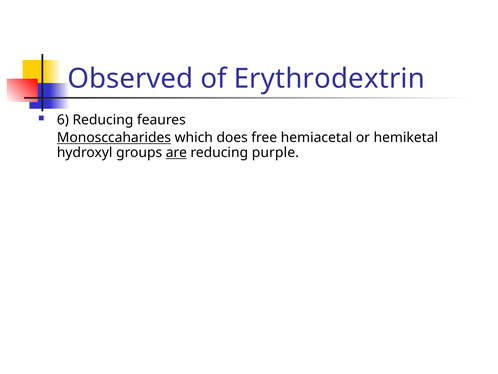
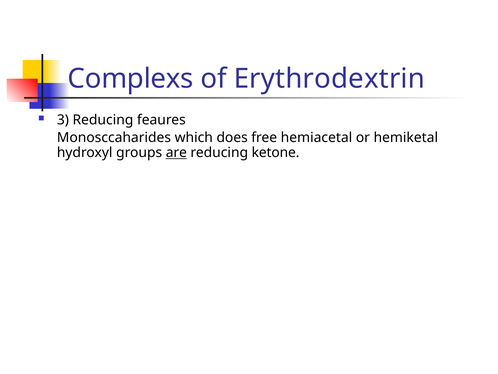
Observed: Observed -> Complexs (131, 79)
6: 6 -> 3 (63, 120)
Monosccaharides underline: present -> none (114, 137)
purple: purple -> ketone (276, 152)
